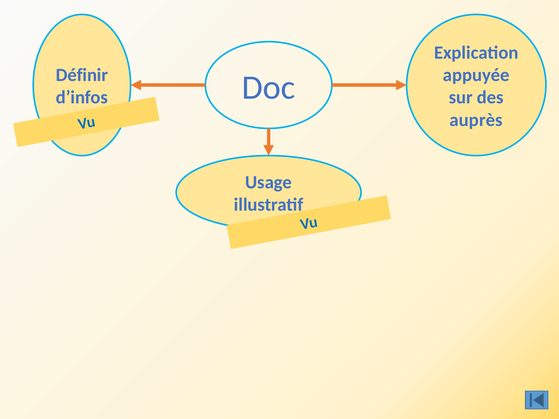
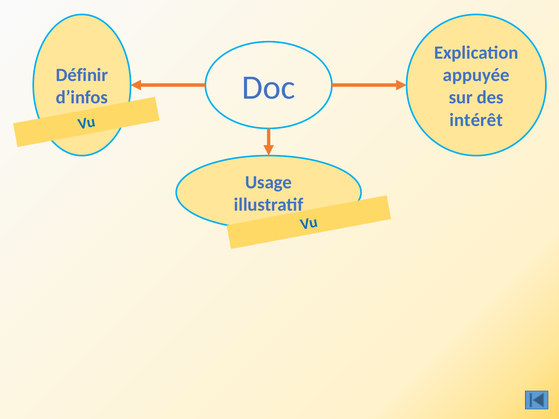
auprès: auprès -> intérêt (476, 120)
